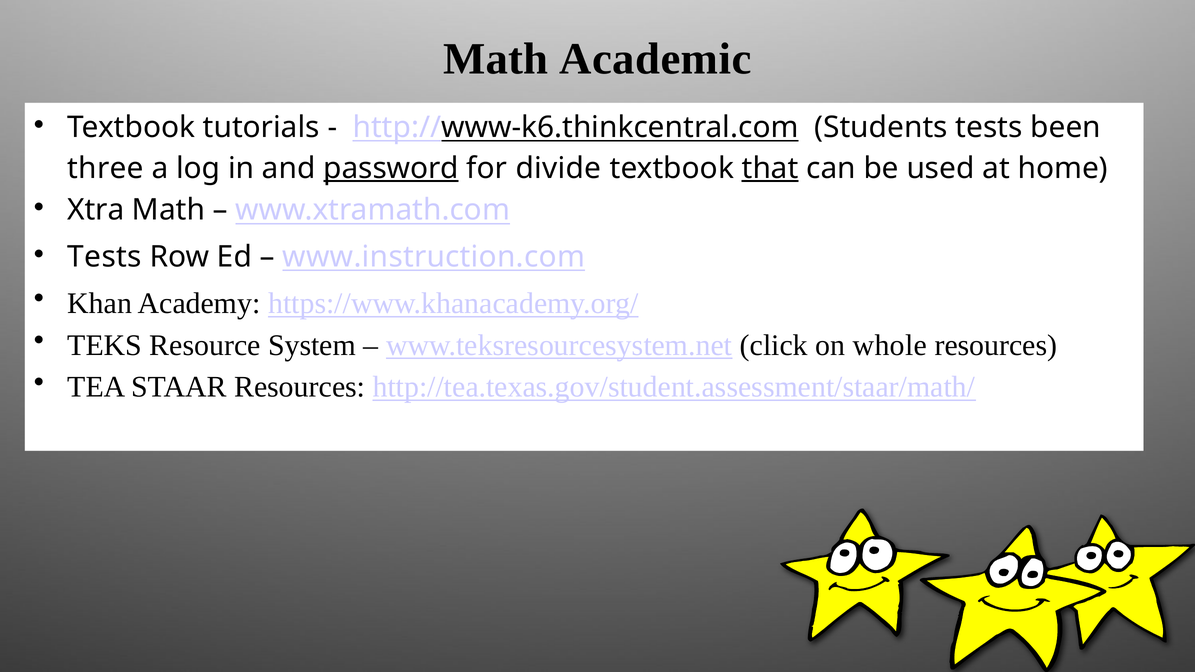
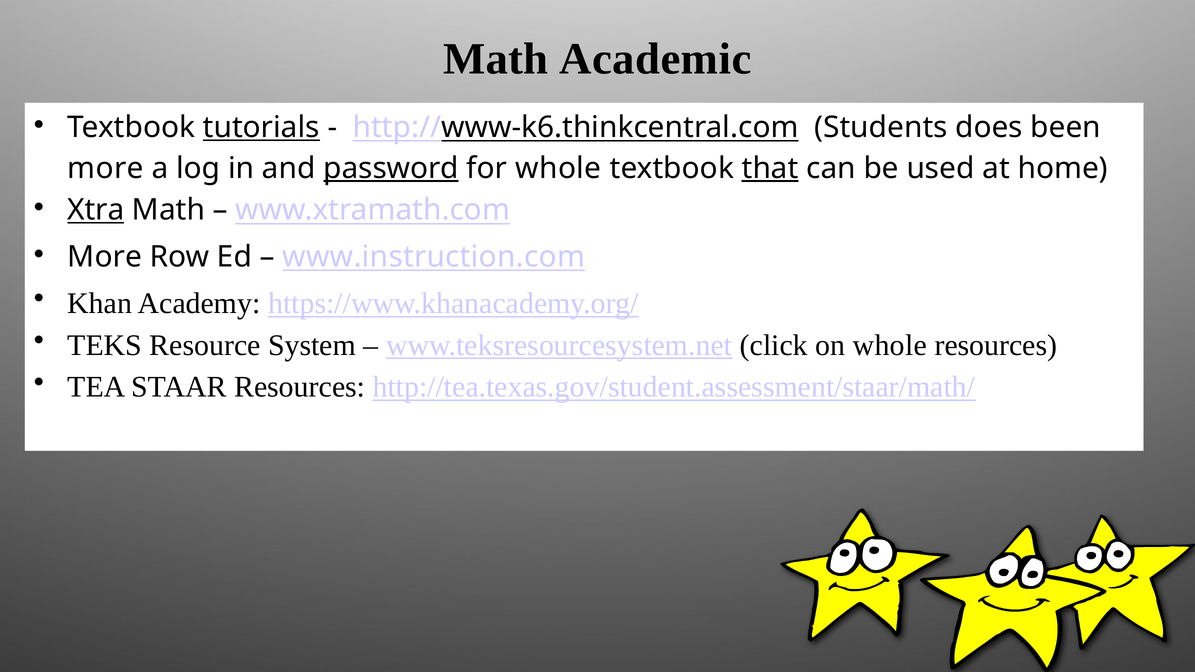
tutorials underline: none -> present (261, 127)
Students tests: tests -> does (989, 127)
three: three -> more (106, 168)
for divide: divide -> whole (558, 168)
Xtra underline: none -> present (96, 210)
Tests: Tests -> More (105, 257)
